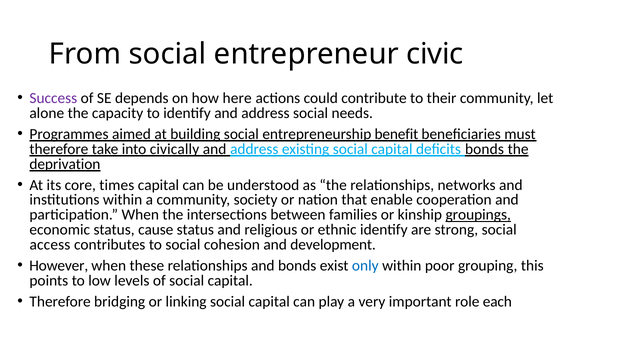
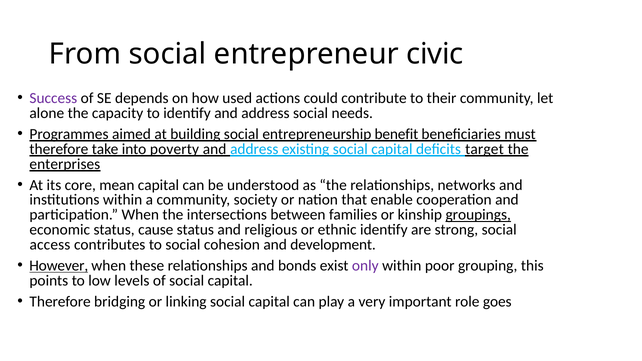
here: here -> used (237, 98)
civically: civically -> poverty (175, 149)
deficits bonds: bonds -> target (484, 149)
deprivation: deprivation -> enterprises (65, 164)
times: times -> mean (117, 185)
However underline: none -> present (59, 266)
only colour: blue -> purple (365, 266)
each: each -> goes (497, 302)
